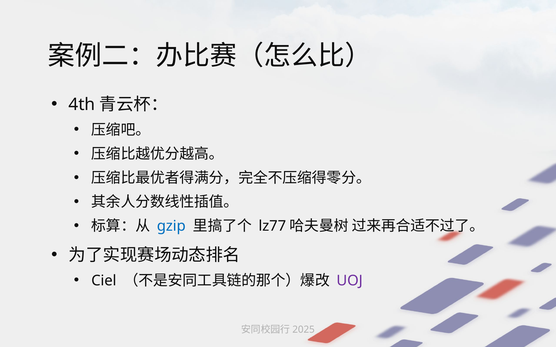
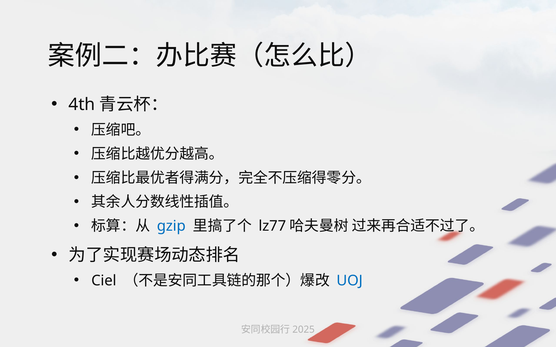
UOJ colour: purple -> blue (350, 281)
